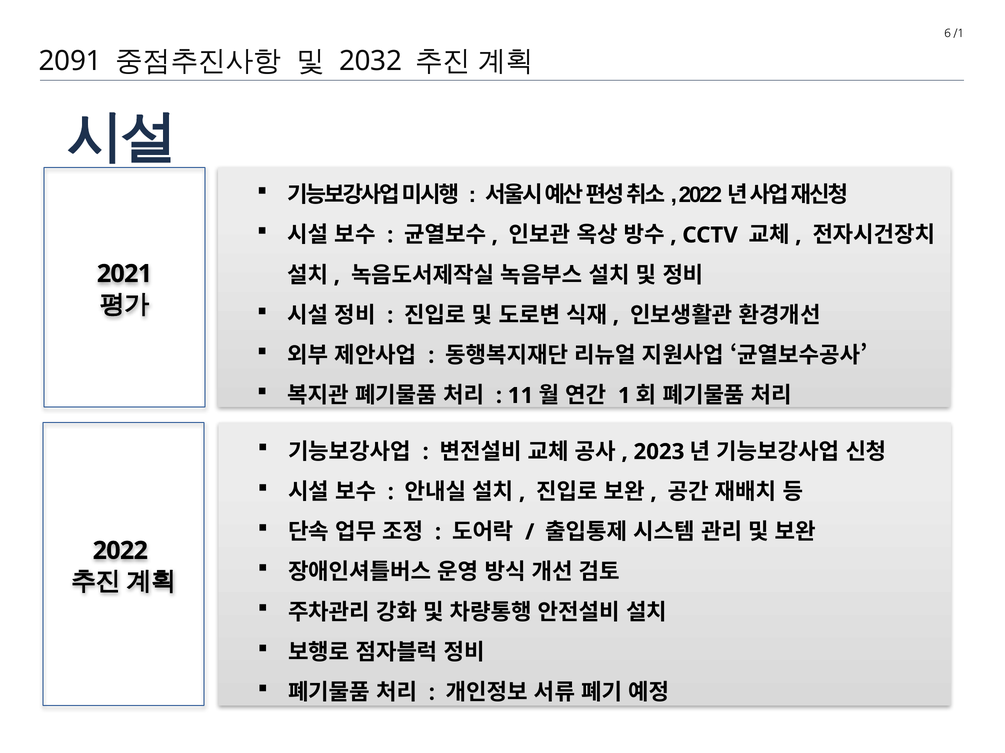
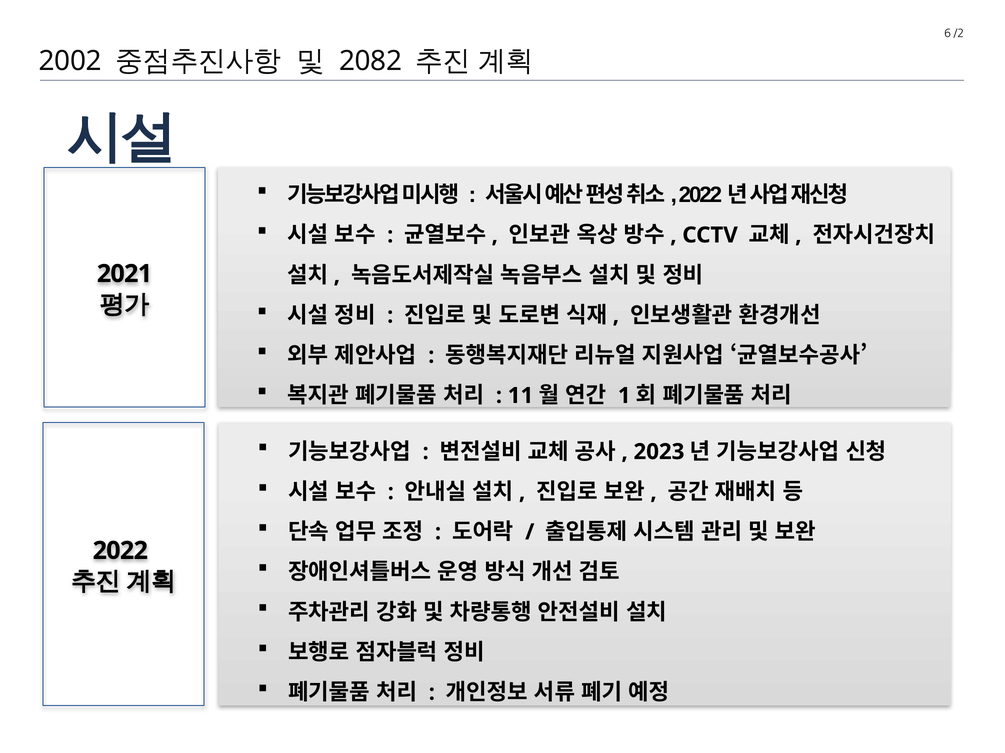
/1: /1 -> /2 (959, 34)
2091: 2091 -> 2002 (70, 61)
2032: 2032 -> 2082 (371, 61)
